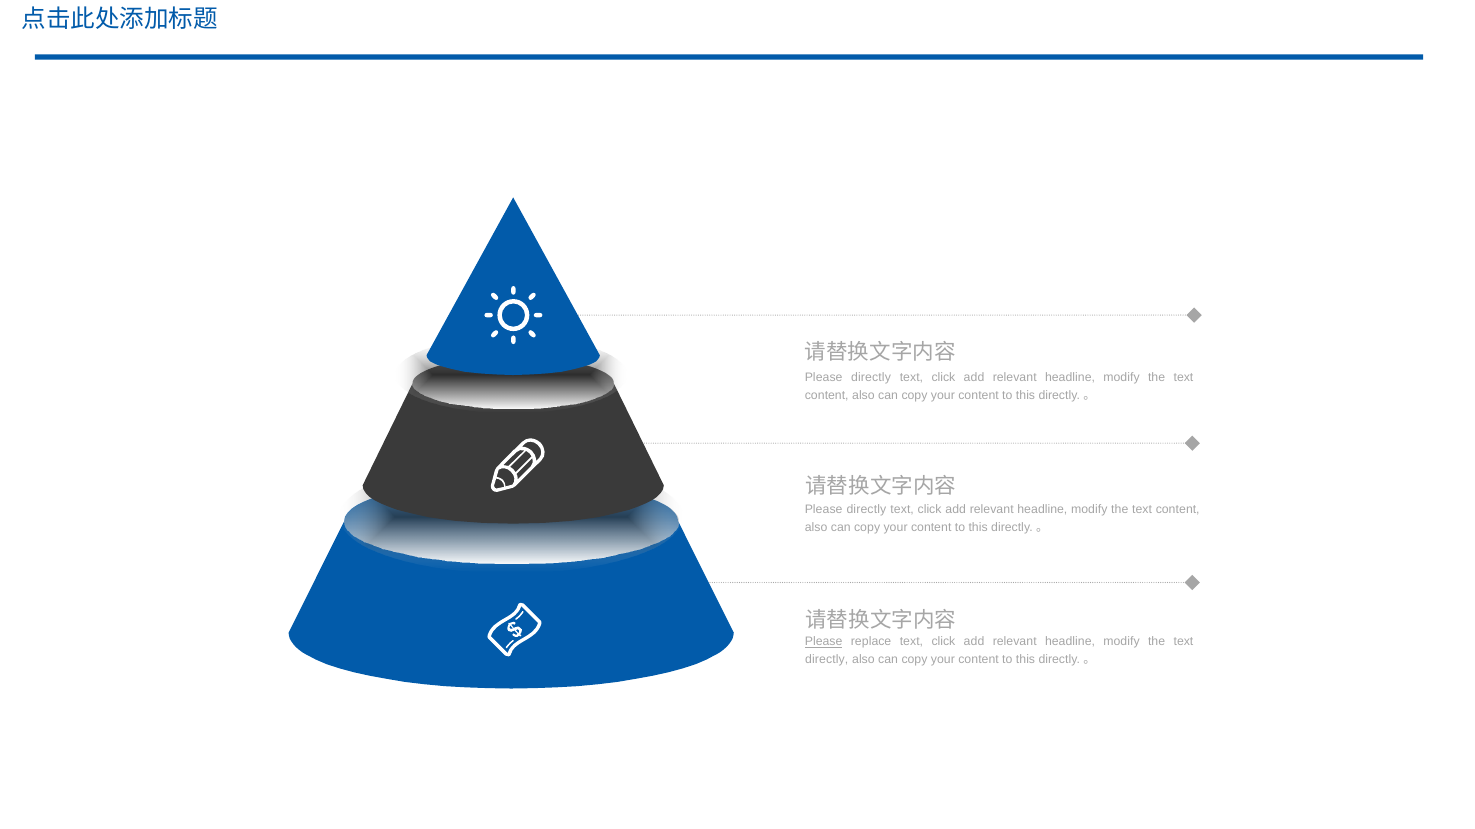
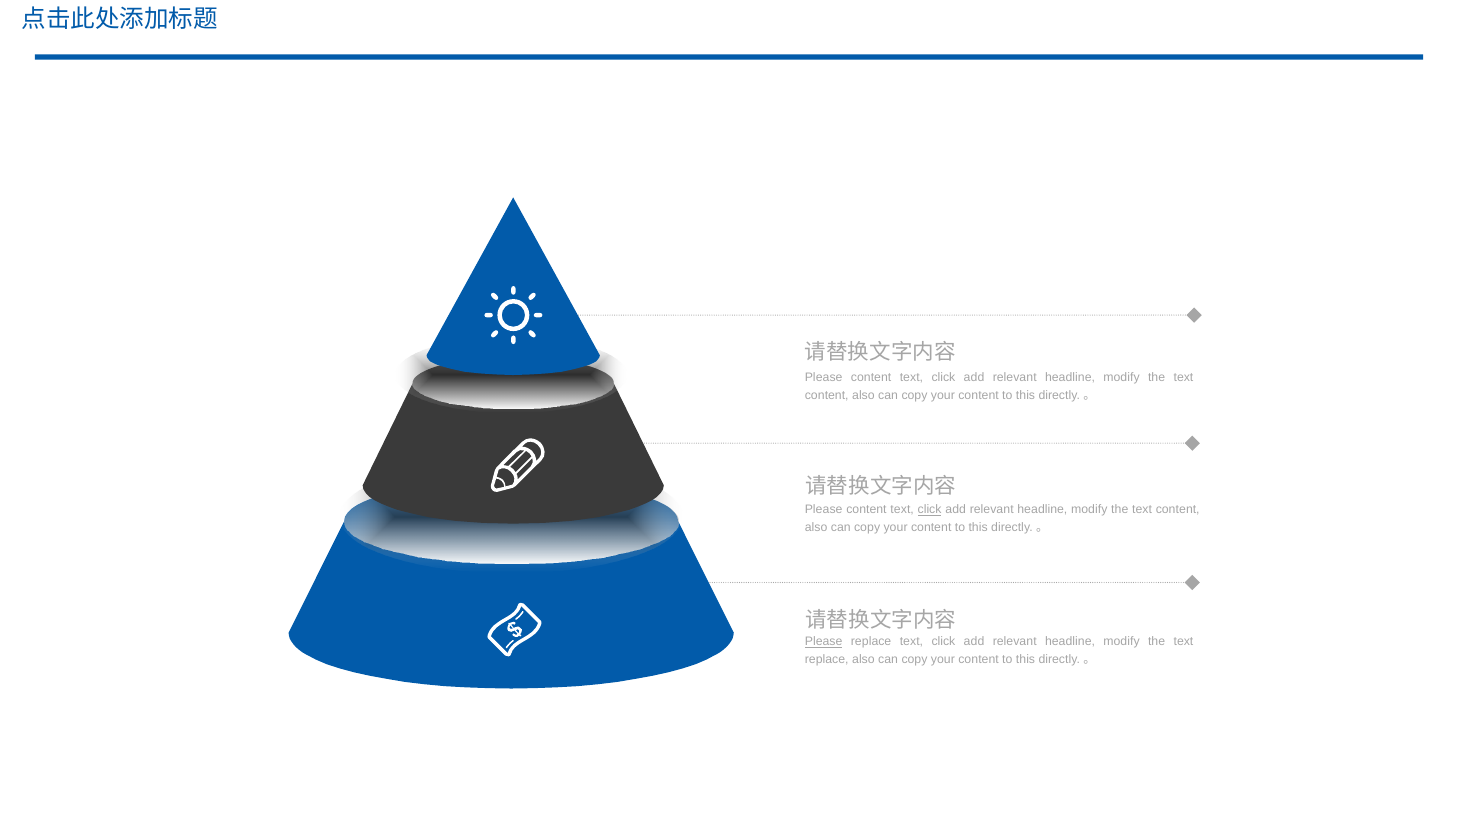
directly: directly -> content (871, 378)
directly: directly -> content (866, 510)
click underline: none -> present (930, 510)
directly: directly -> replace (827, 660)
